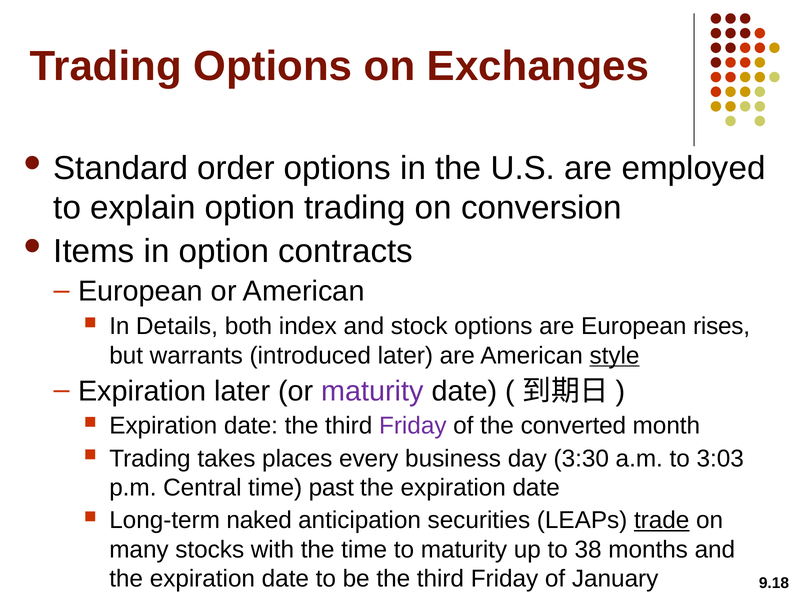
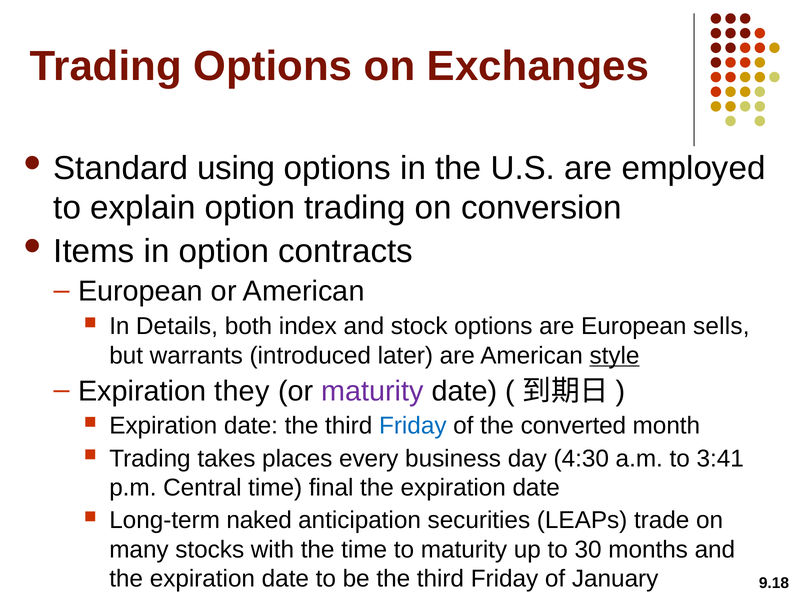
order: order -> using (236, 168)
rises: rises -> sells (721, 326)
Expiration later: later -> they (242, 391)
Friday colour: purple -> blue (413, 426)
3:30: 3:30 -> 4:30 (581, 458)
3:03: 3:03 -> 3:41 (720, 458)
past: past -> final (331, 488)
trade underline: present -> none (662, 520)
38: 38 -> 30 (588, 549)
